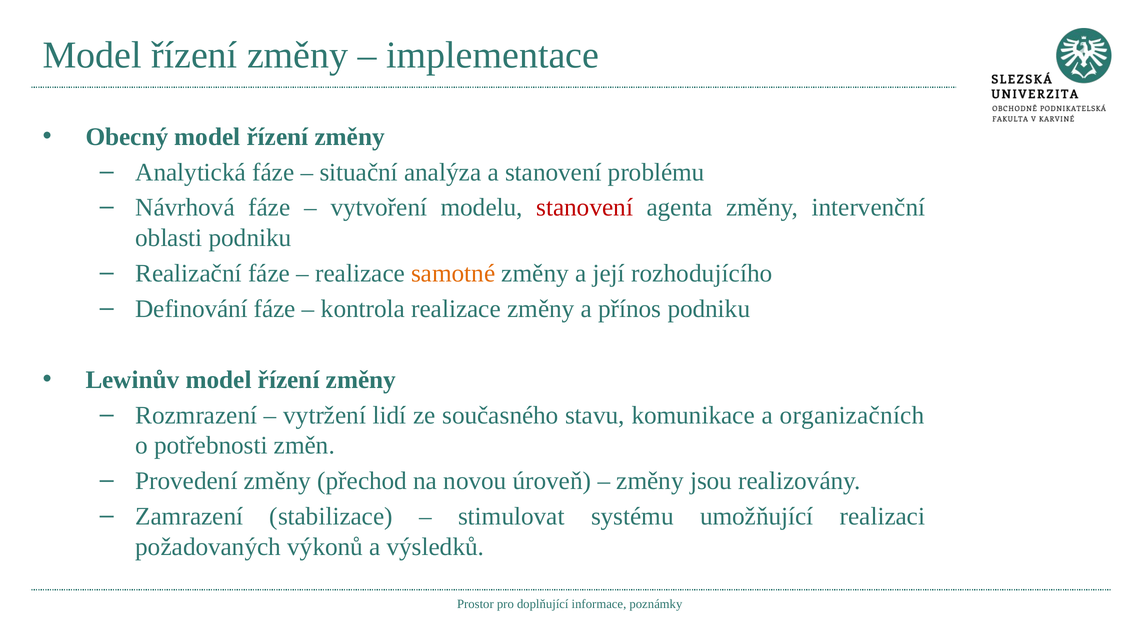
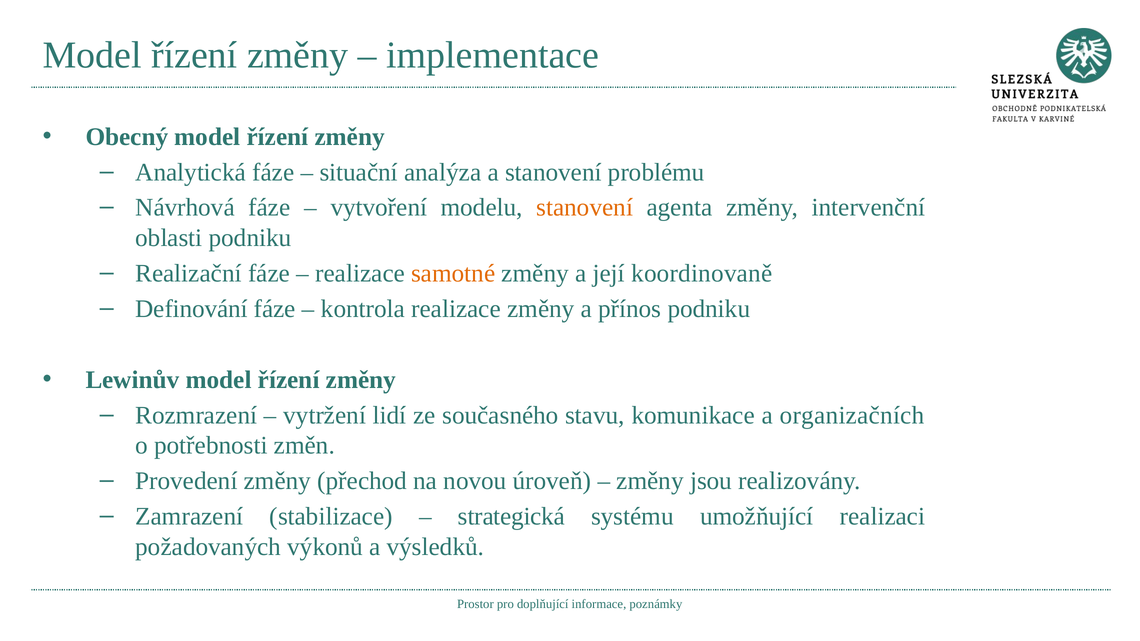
stanovení colour: red -> orange (585, 208)
rozhodujícího: rozhodujícího -> koordinovaně (702, 274)
stimulovat: stimulovat -> strategická (511, 517)
